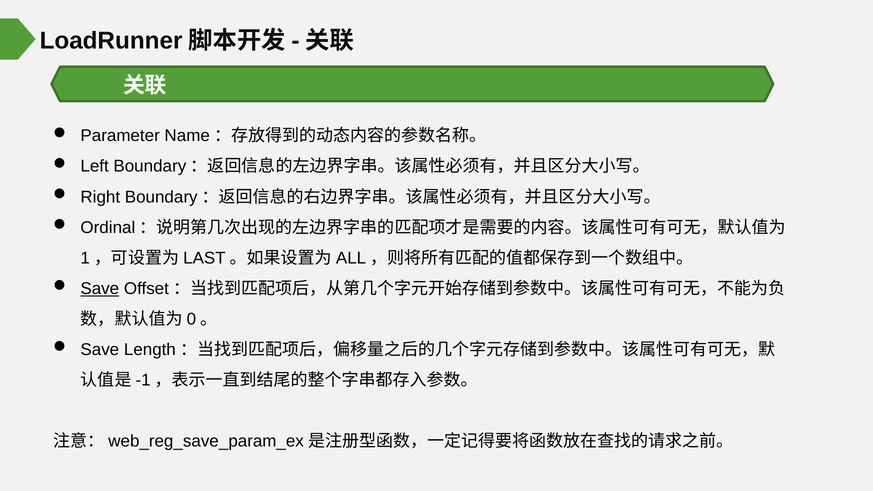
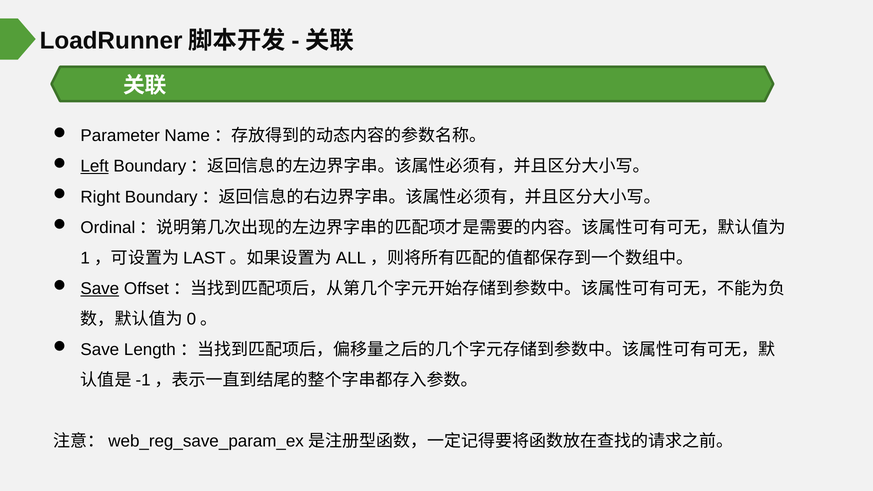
Left underline: none -> present (95, 166)
